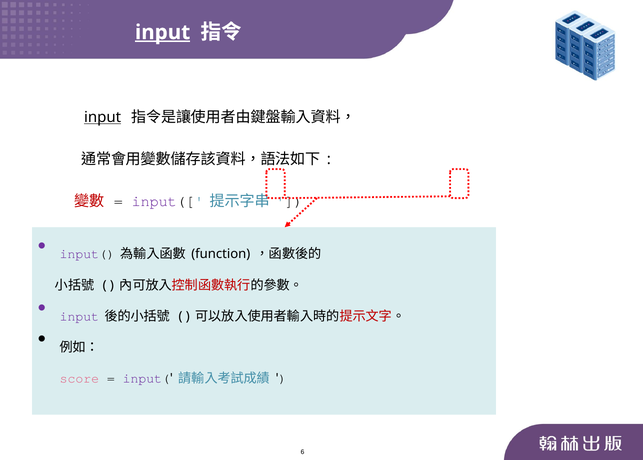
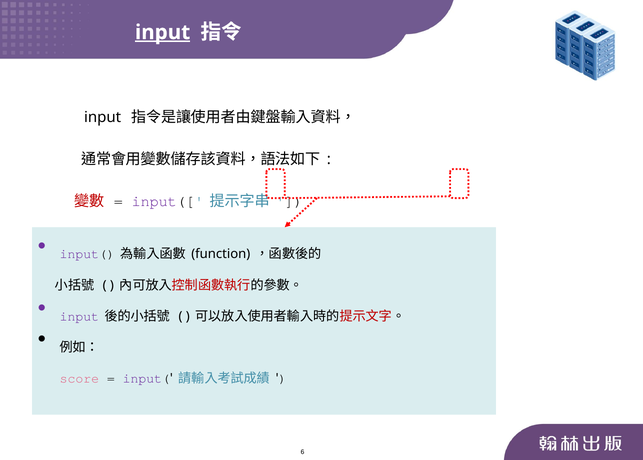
input underline: present -> none (103, 117)
